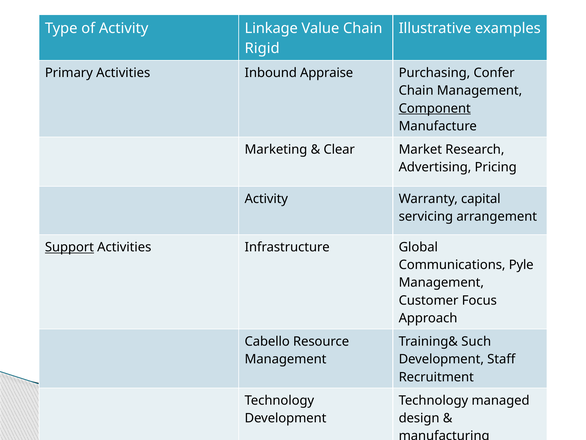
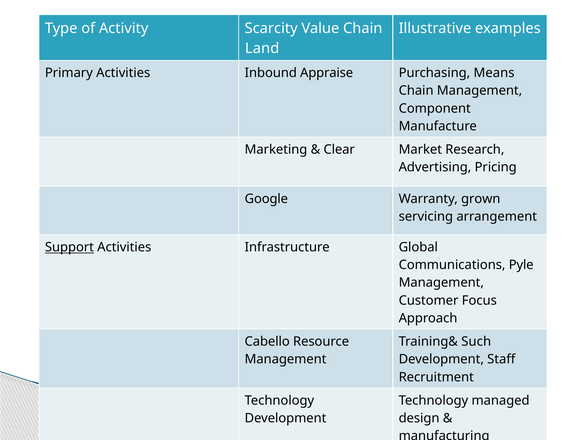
Linkage: Linkage -> Scarcity (271, 28)
Rigid: Rigid -> Land (262, 48)
Confer: Confer -> Means (494, 73)
Component underline: present -> none (435, 108)
Activity: Activity -> Google (266, 199)
capital: capital -> grown (481, 199)
